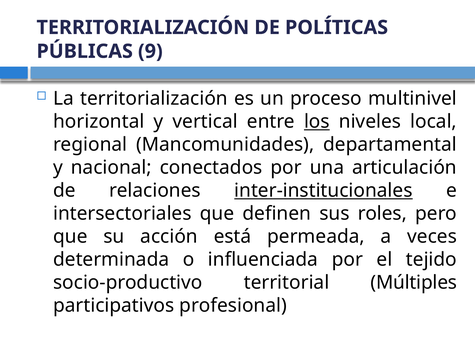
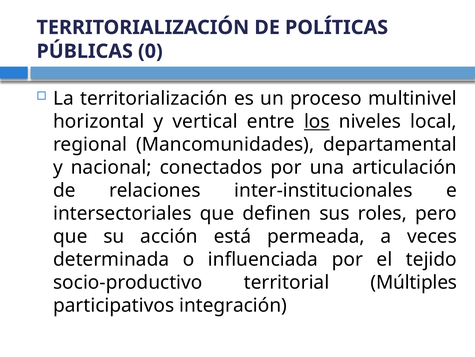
9: 9 -> 0 (150, 51)
inter-institucionales underline: present -> none (323, 190)
profesional: profesional -> integración (233, 305)
